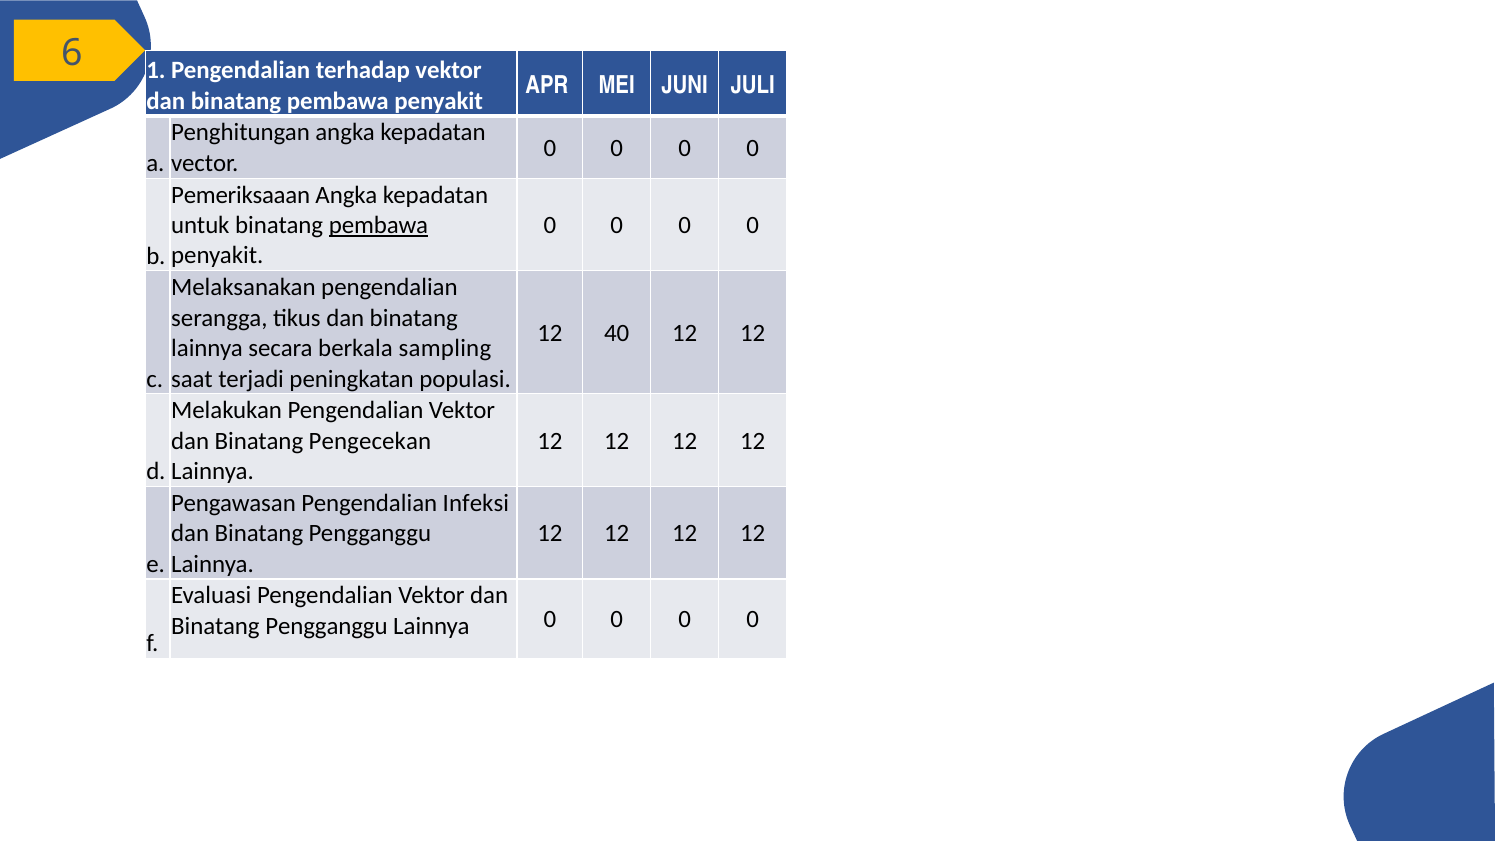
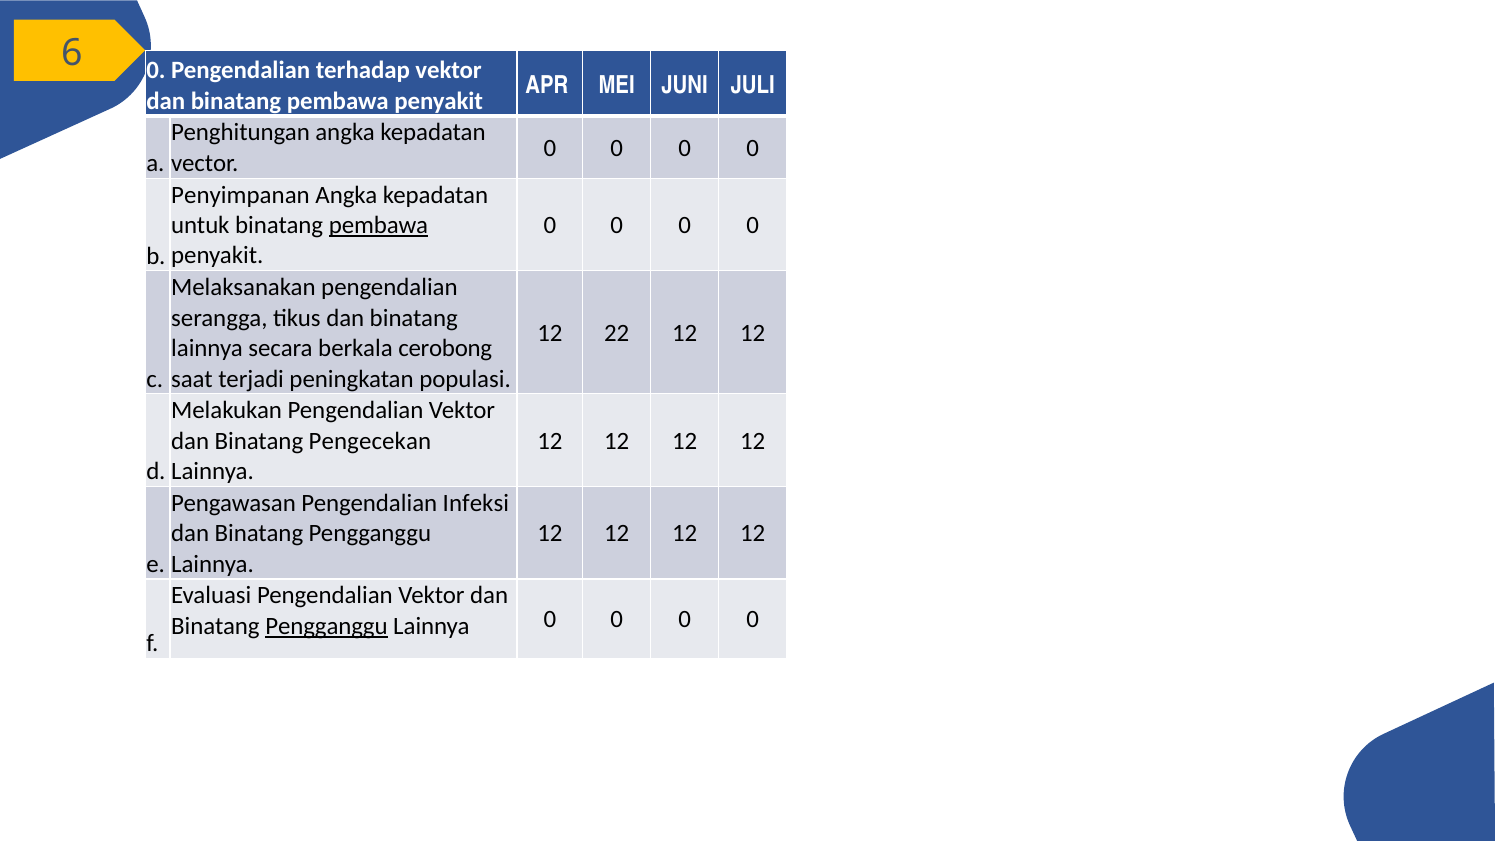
6 1: 1 -> 0 (156, 71)
Pemeriksaaan: Pemeriksaaan -> Penyimpanan (241, 195)
40: 40 -> 22 (617, 333)
sampling: sampling -> cerobong (445, 348)
Pengganggu underline: none -> present (326, 626)
